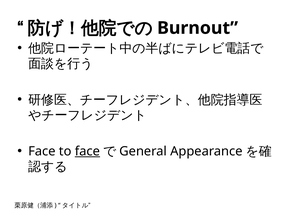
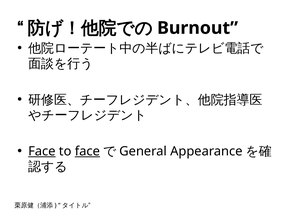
Face underline: none -> present (42, 152)
